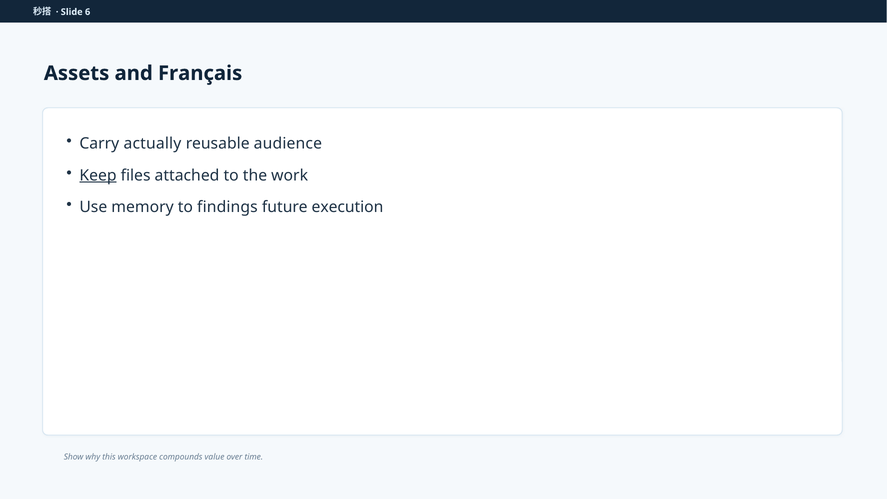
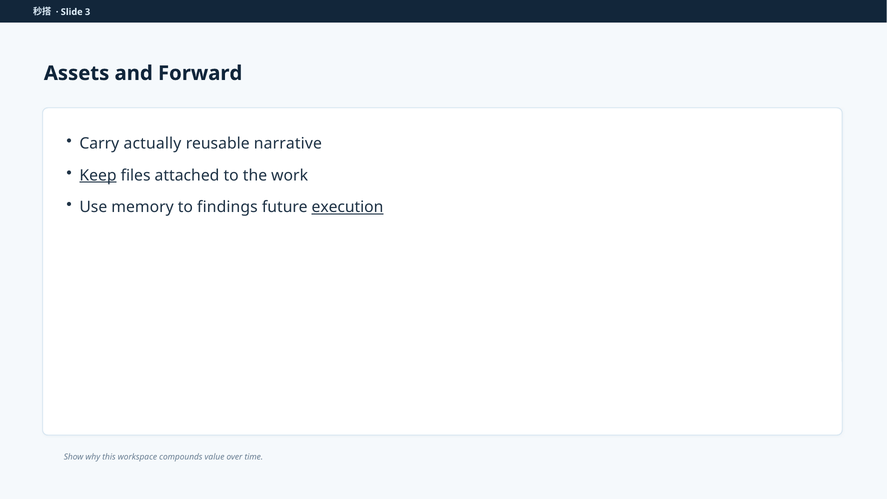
6: 6 -> 3 (88, 12)
Français: Français -> Forward (200, 73)
audience: audience -> narrative (288, 144)
execution underline: none -> present (347, 207)
